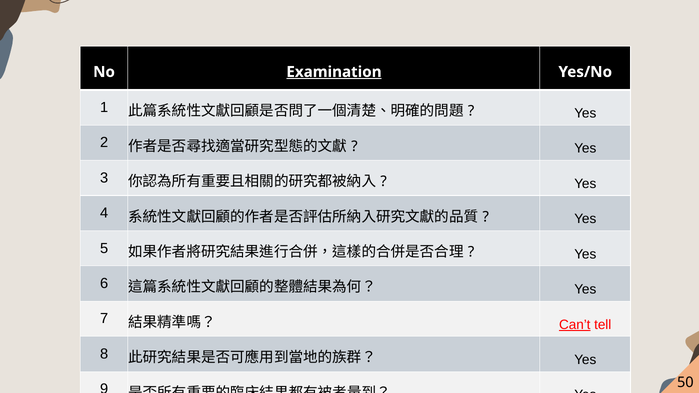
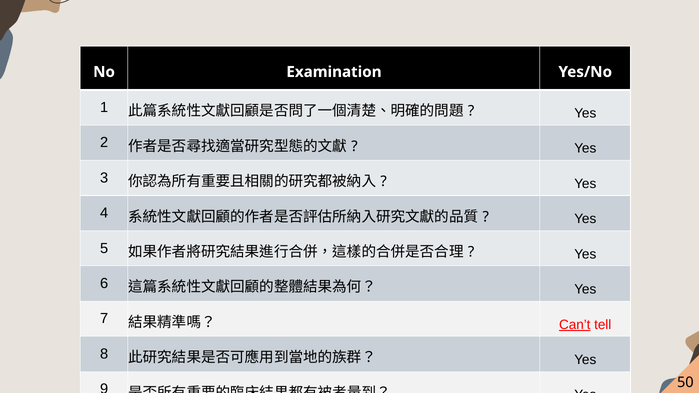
Examination underline: present -> none (334, 72)
